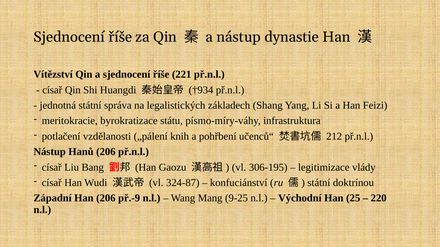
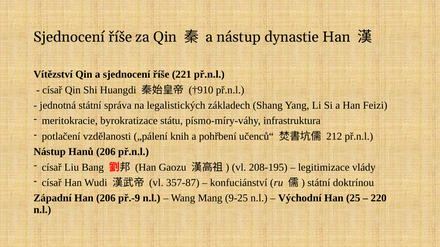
†934: †934 -> †910 (201, 90)
306-195: 306-195 -> 208-195 (268, 168)
324-87: 324-87 -> 357-87 (183, 183)
